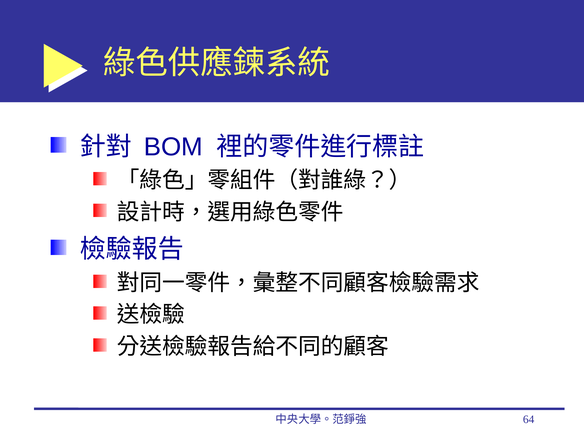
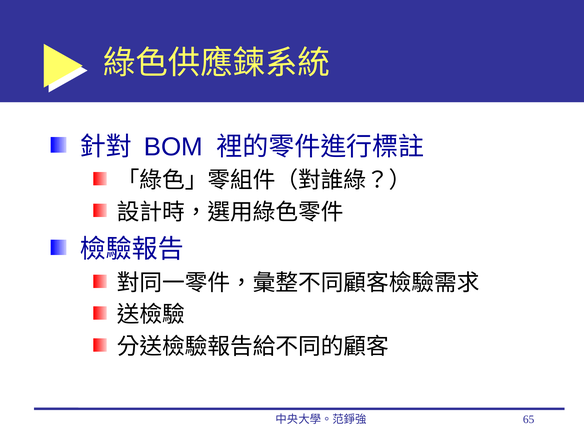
64: 64 -> 65 (529, 419)
